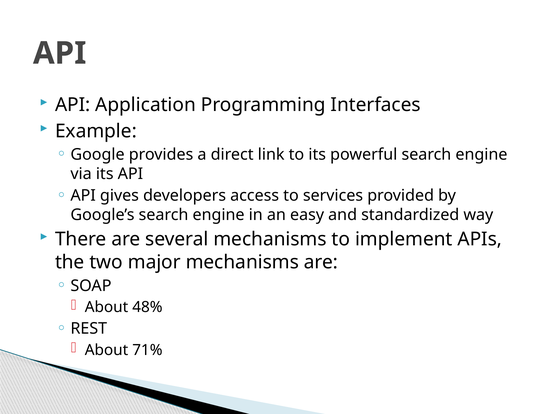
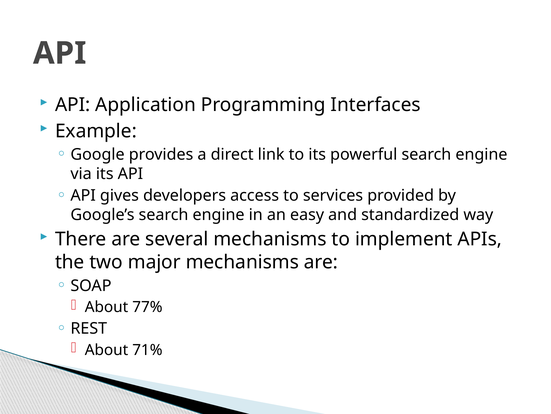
48%: 48% -> 77% (147, 307)
